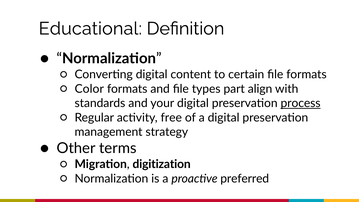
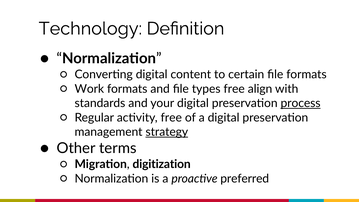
Educational: Educational -> Technology (90, 29)
Color: Color -> Work (89, 89)
types part: part -> free (234, 89)
strategy underline: none -> present (167, 132)
